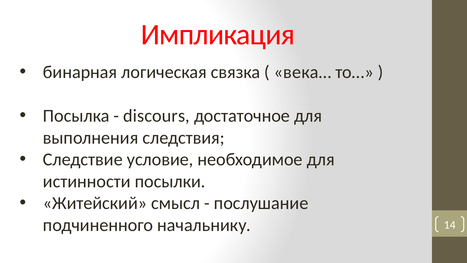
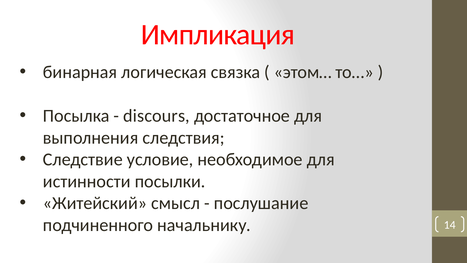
века…: века… -> этом… (303, 72)
